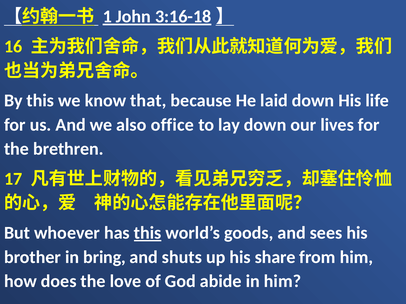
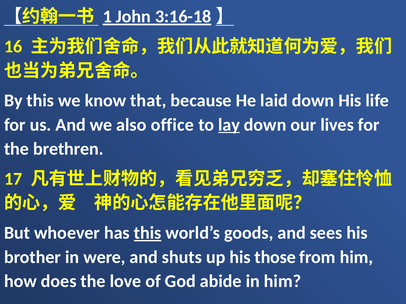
lay underline: none -> present (229, 125)
bring: bring -> were (104, 258)
share: share -> those (275, 258)
